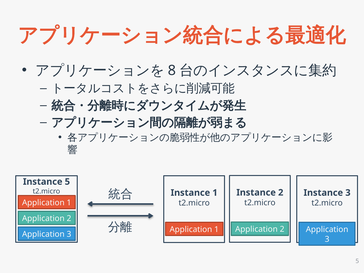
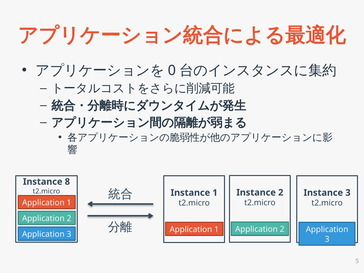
8: 8 -> 0 (172, 70)
Instance 5: 5 -> 8 (67, 182)
